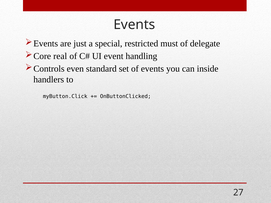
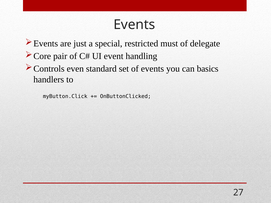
real: real -> pair (60, 56)
inside: inside -> basics (208, 69)
